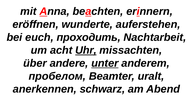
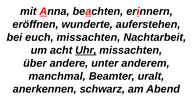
euch проходить: проходить -> missachten (88, 37)
unter underline: present -> none (105, 64)
пробелом: пробелом -> manchmal (57, 77)
